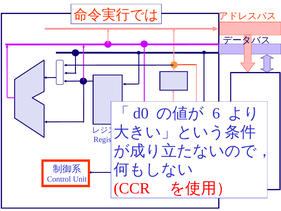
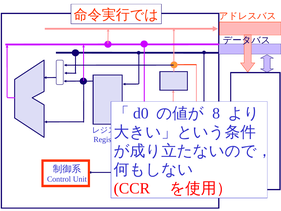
6: 6 -> 8 (216, 113)
